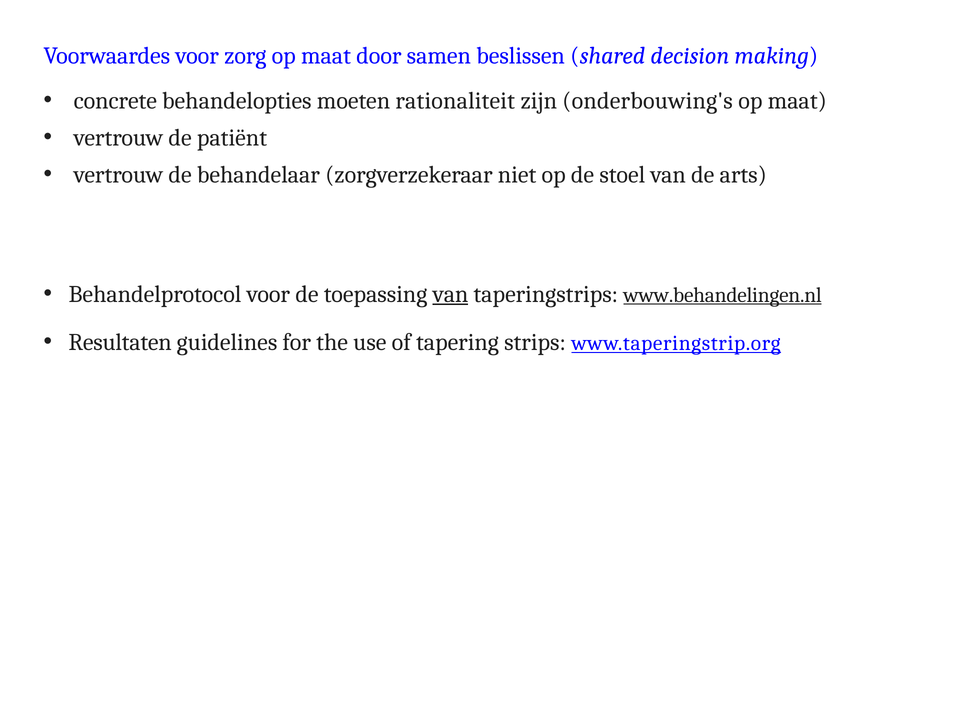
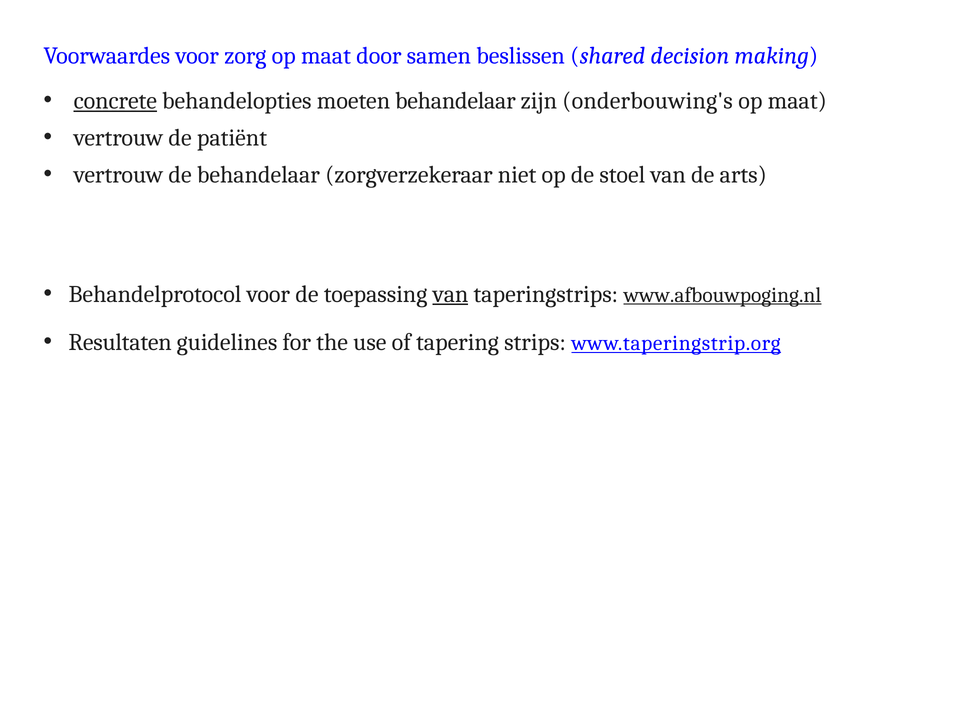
concrete underline: none -> present (115, 101)
moeten rationaliteit: rationaliteit -> behandelaar (455, 101)
www.behandelingen.nl: www.behandelingen.nl -> www.afbouwpoging.nl (722, 295)
